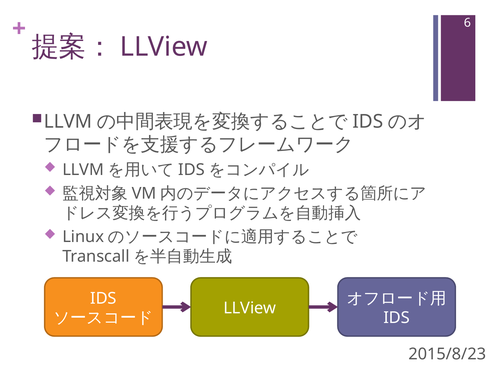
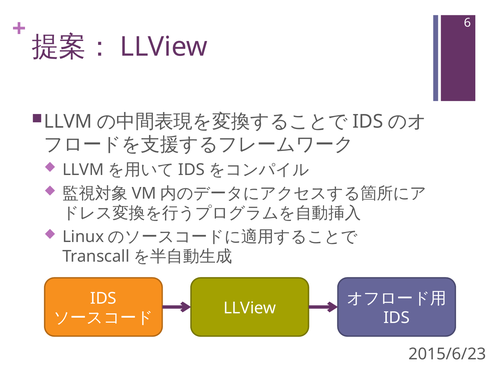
2015/8/23: 2015/8/23 -> 2015/6/23 (447, 354)
